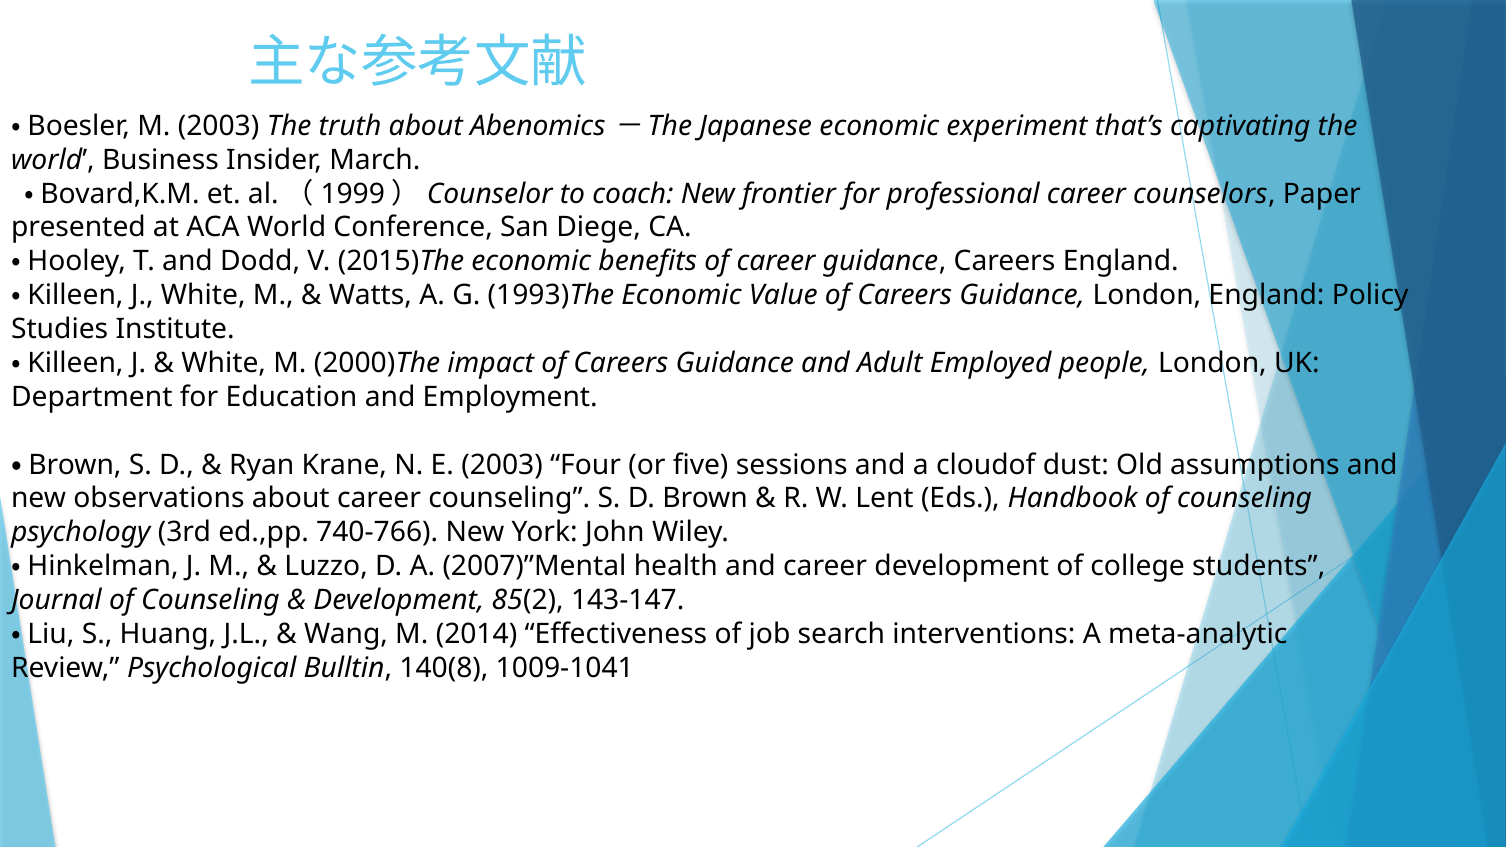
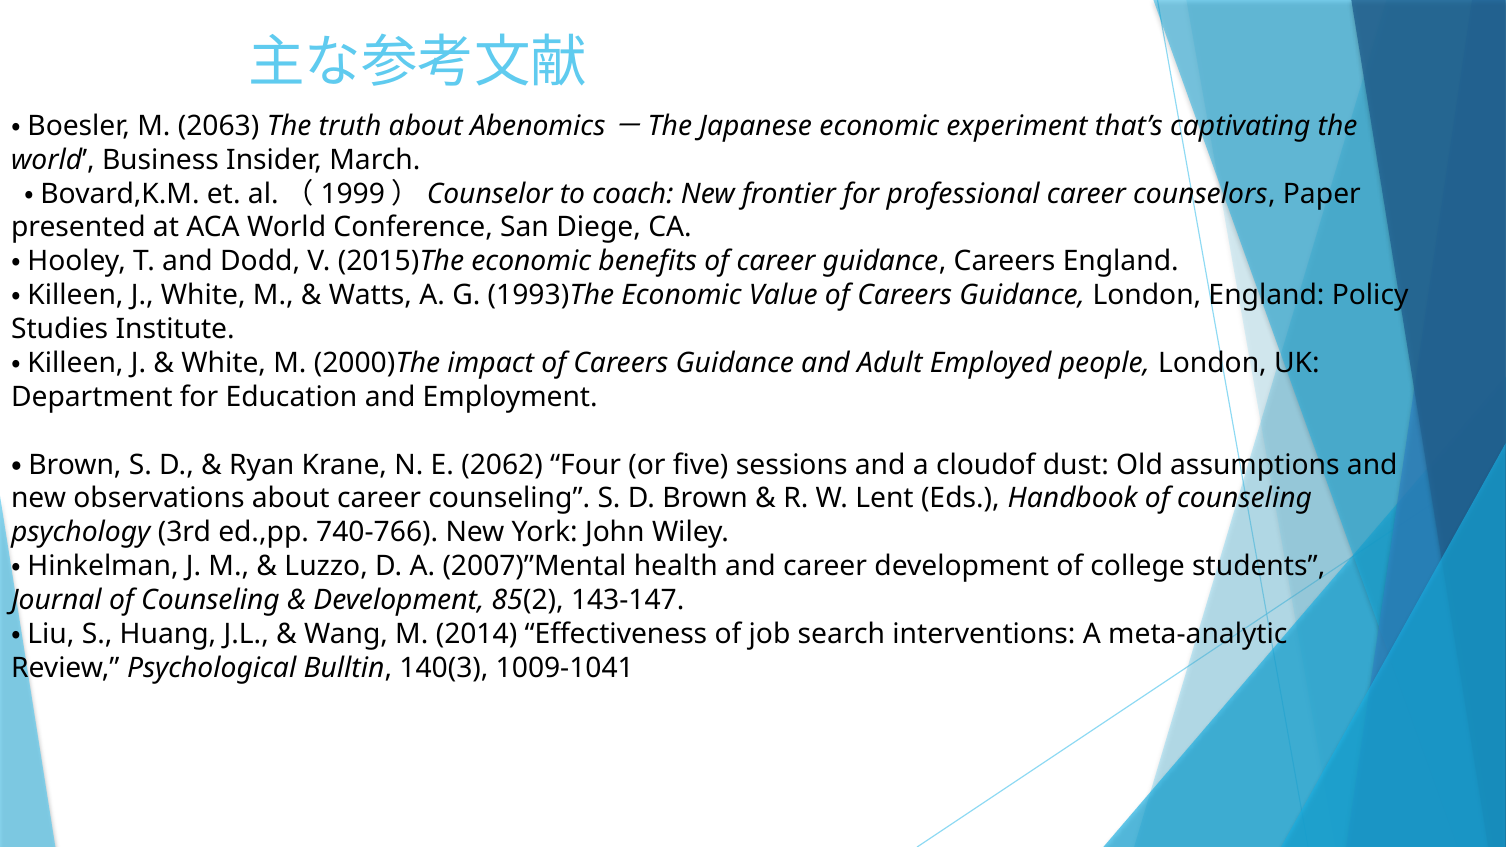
M 2003: 2003 -> 2063 (219, 126)
E 2003: 2003 -> 2062 (502, 465)
140(8: 140(8 -> 140(3 (444, 668)
